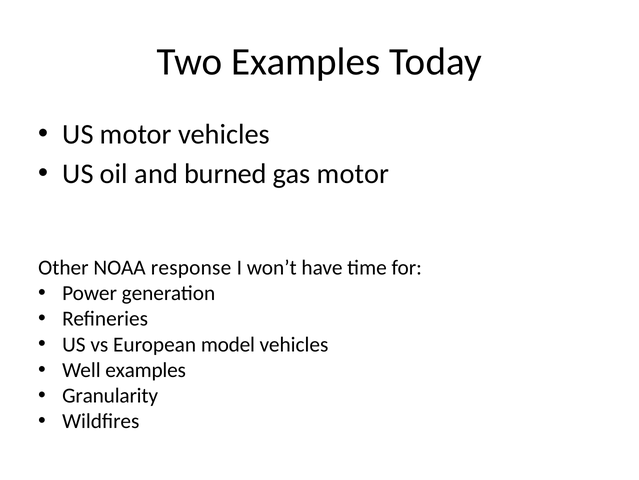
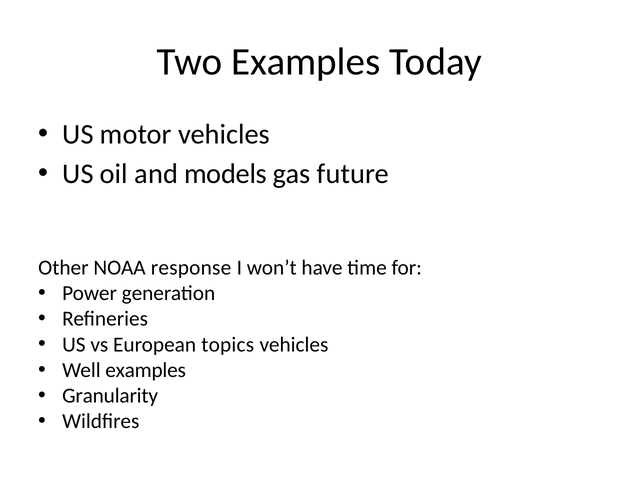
burned: burned -> models (226, 174)
gas motor: motor -> future (353, 174)
model: model -> topics (228, 344)
